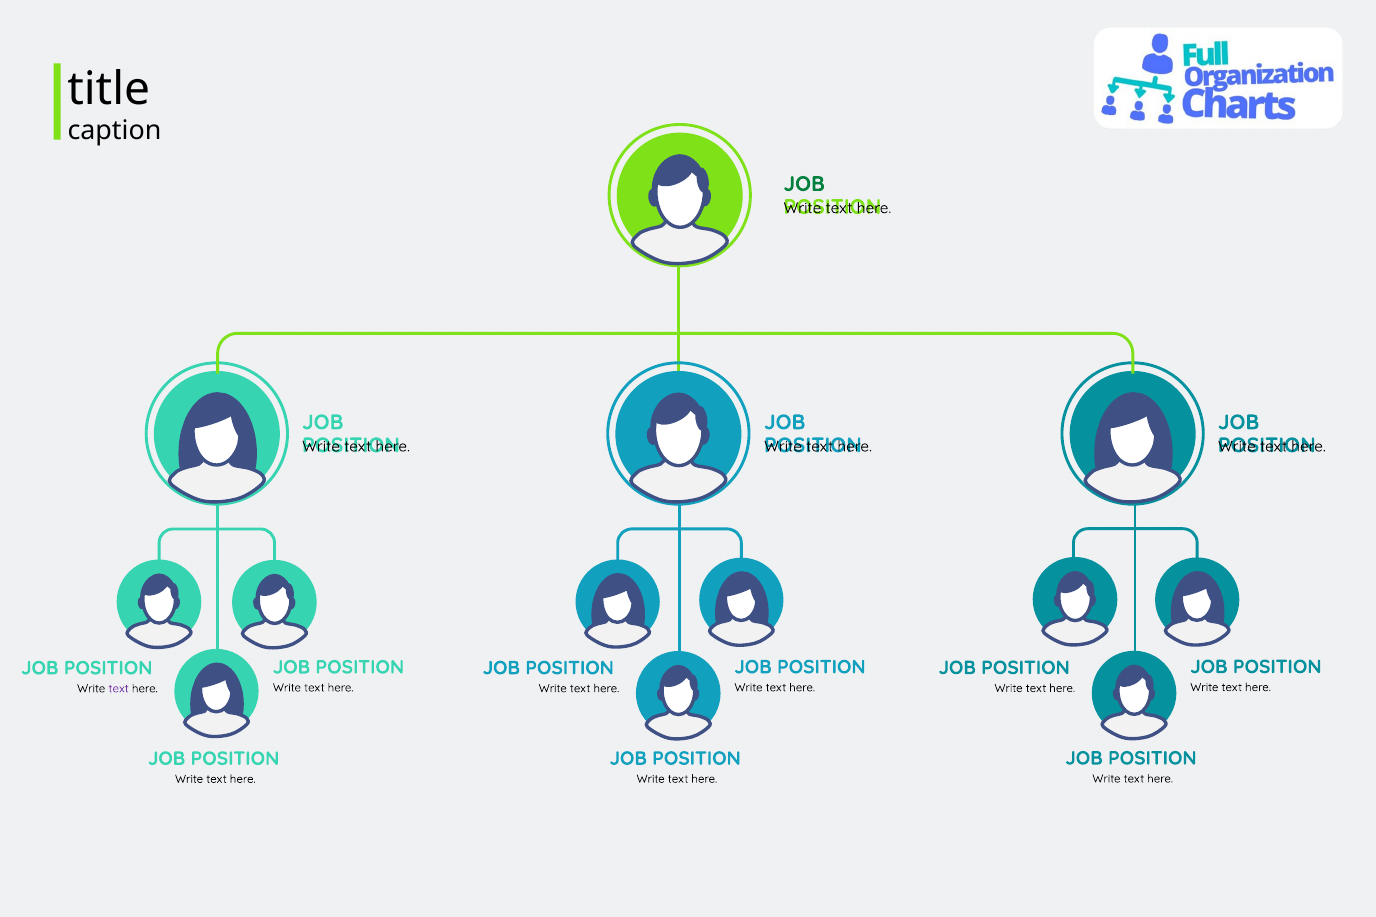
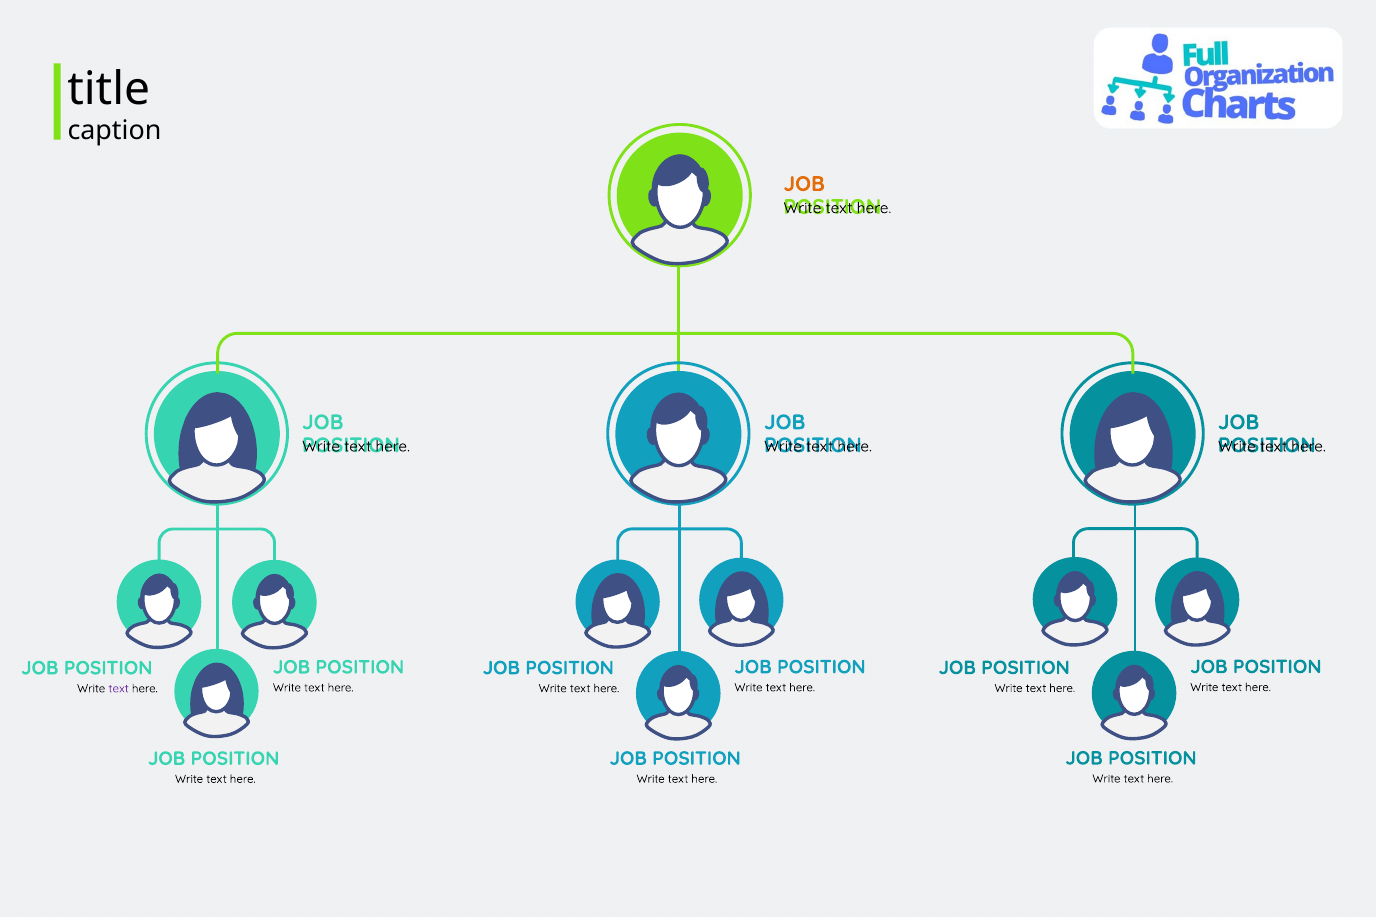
JOB colour: green -> orange (804, 184)
